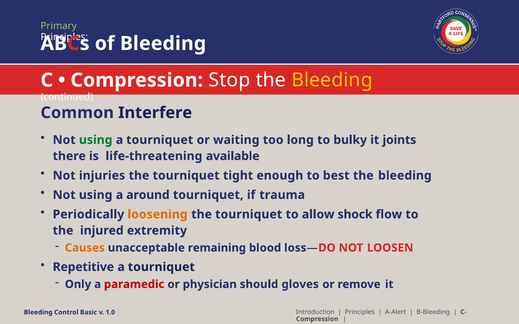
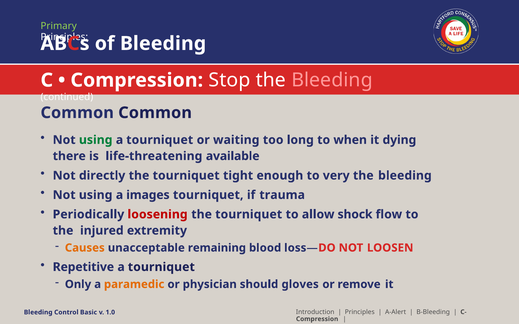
Bleeding colour: yellow -> pink (332, 80)
Common Interfere: Interfere -> Common (155, 113)
bulky: bulky -> when (350, 140)
joints: joints -> dying (399, 140)
injuries: injuries -> directly (102, 176)
best: best -> very (336, 176)
around: around -> images (148, 195)
loosening colour: orange -> red (158, 215)
paramedic colour: red -> orange (134, 285)
